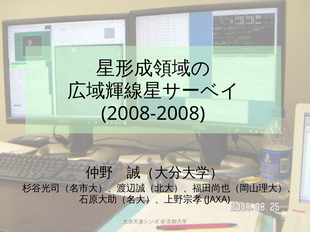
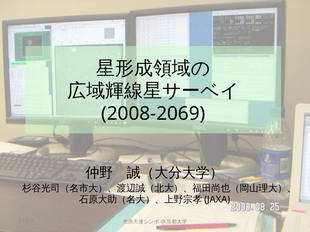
2008-2008: 2008-2008 -> 2008-2069 (153, 114)
